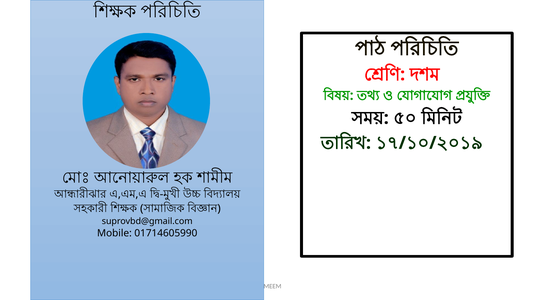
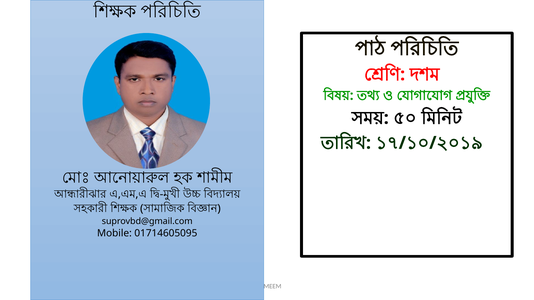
01714605990: 01714605990 -> 01714605095 (166, 234)
